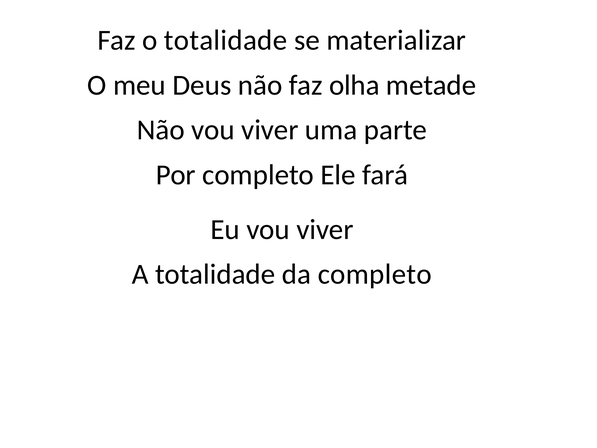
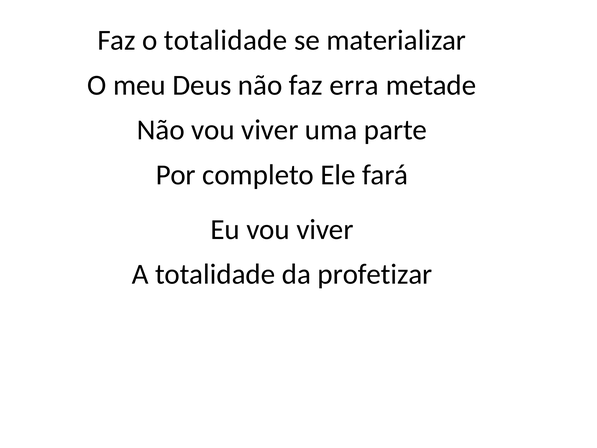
olha: olha -> erra (354, 85)
da completo: completo -> profetizar (375, 274)
